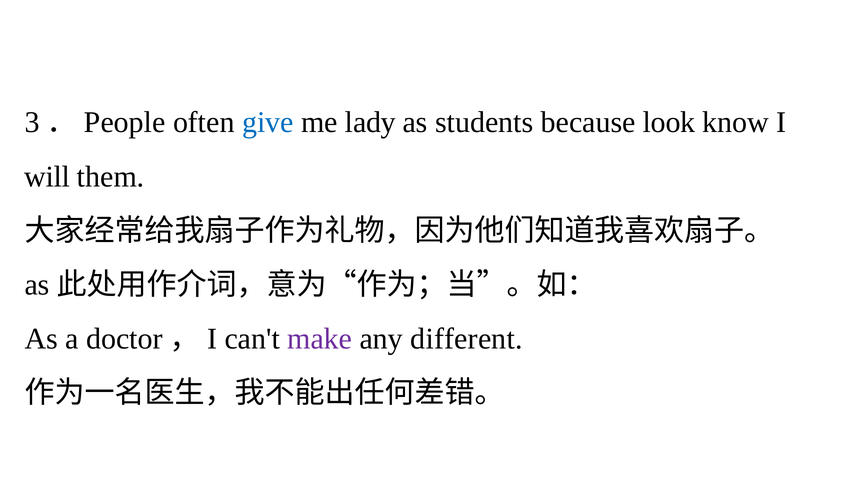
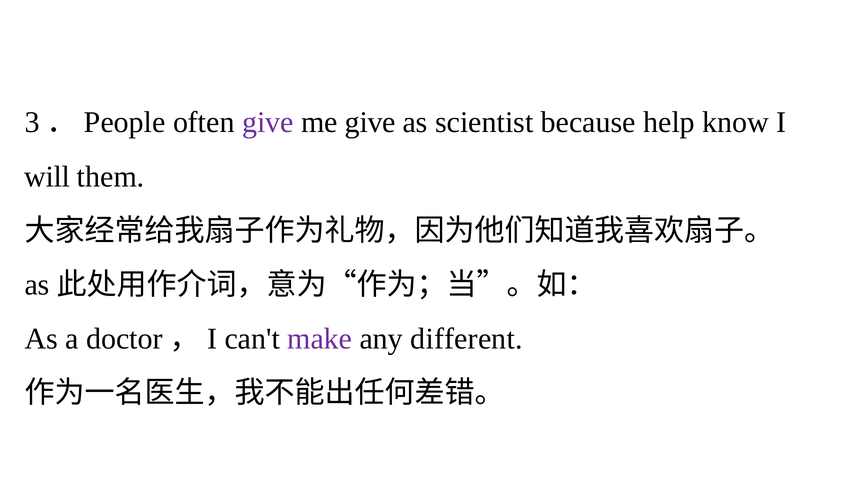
give colour: blue -> purple (268, 122)
me lady: lady -> give (370, 122)
students: students -> scientist (484, 122)
look: look -> help (669, 122)
